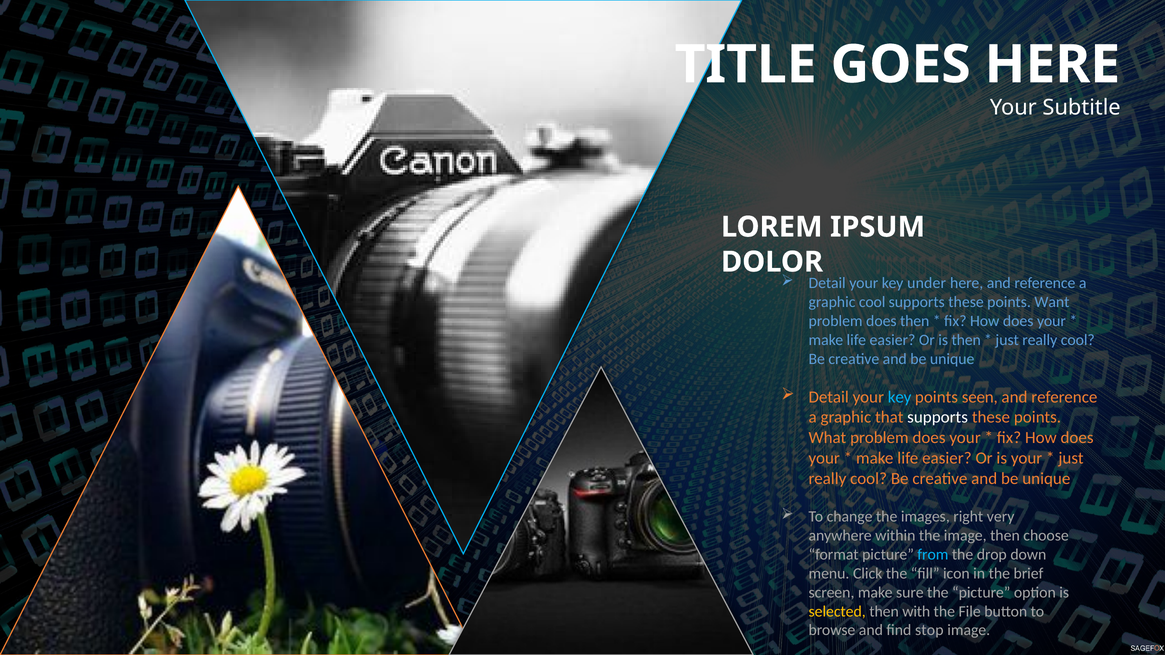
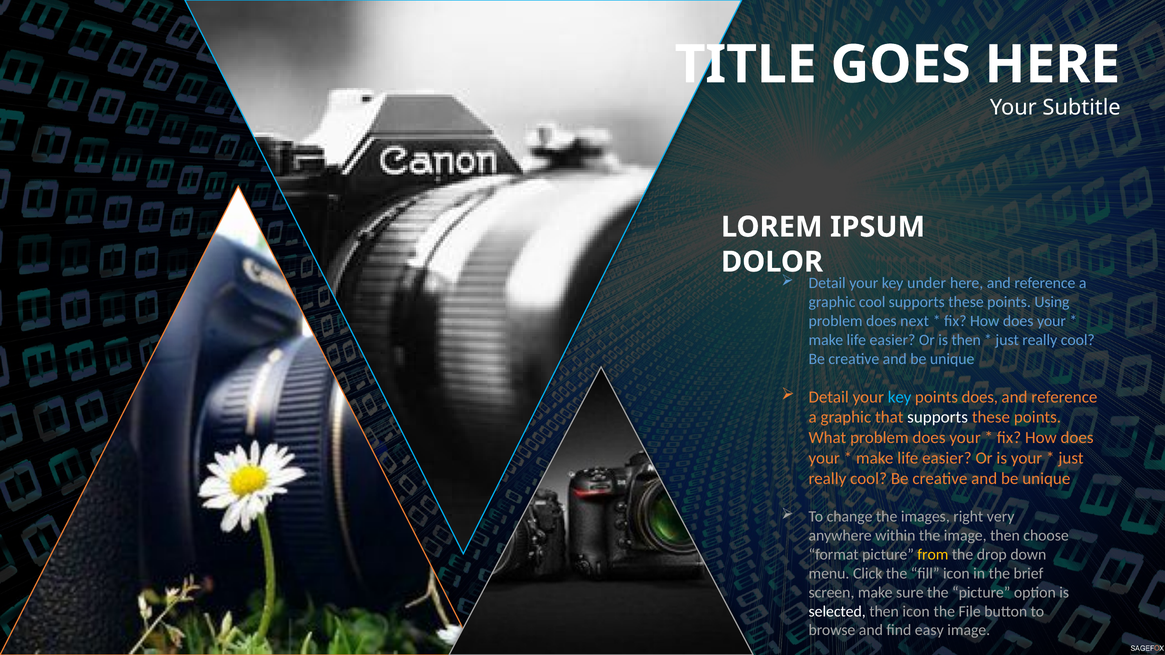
Want: Want -> Using (1052, 302)
does then: then -> next (915, 321)
points seen: seen -> does (980, 397)
from colour: light blue -> yellow (933, 555)
selected colour: yellow -> white (837, 612)
then with: with -> icon (916, 612)
stop: stop -> easy (929, 631)
